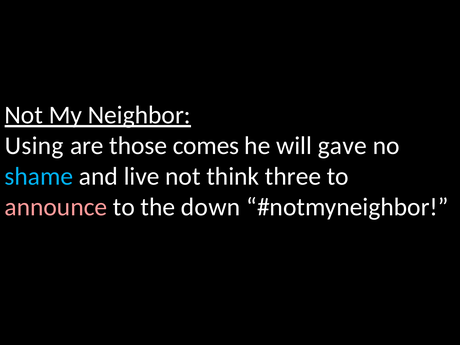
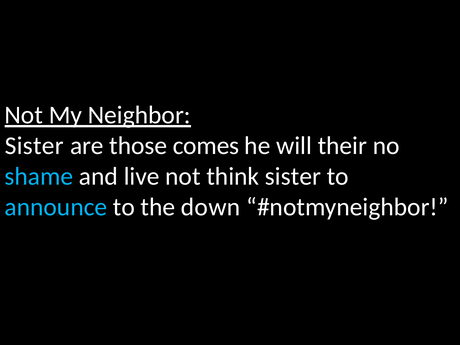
Using: Using -> Sister (34, 146)
gave: gave -> their (342, 146)
think three: three -> sister (293, 177)
announce colour: pink -> light blue (56, 207)
